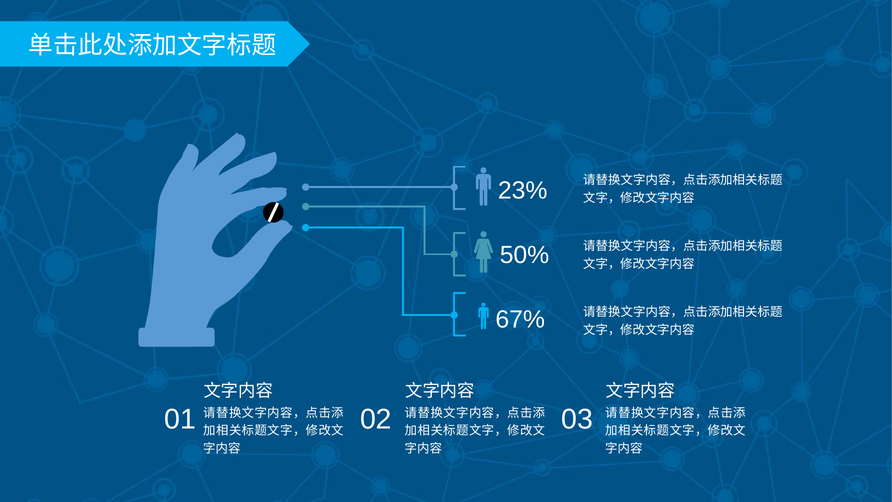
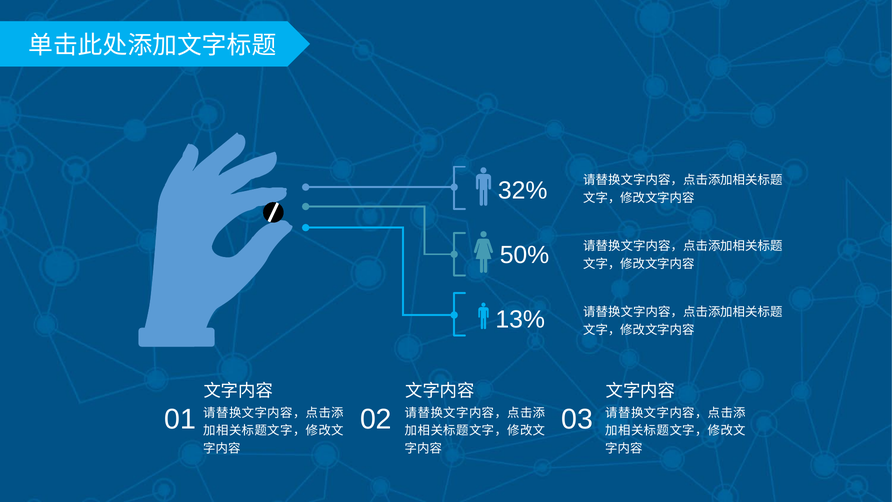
23%: 23% -> 32% (523, 190)
67%: 67% -> 13% (520, 320)
